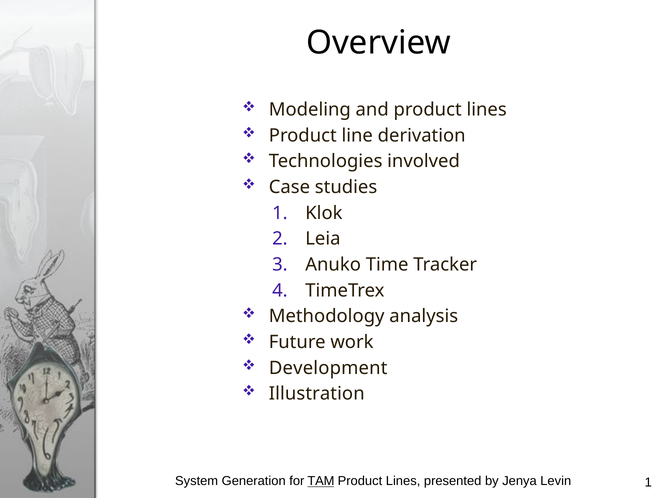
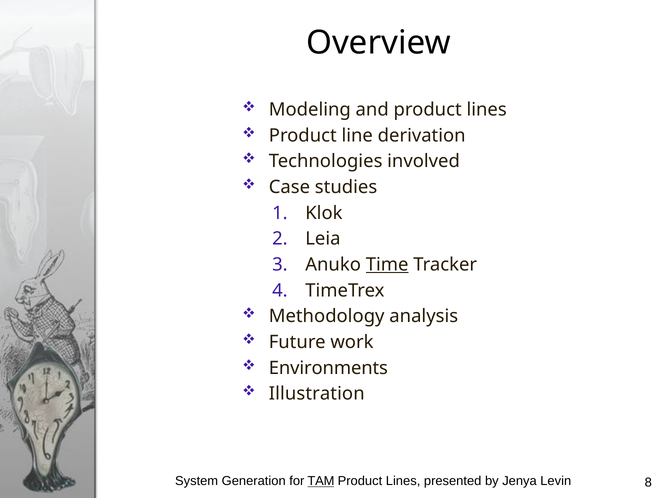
Time underline: none -> present (387, 265)
Development: Development -> Environments (328, 368)
Levin 1: 1 -> 8 (648, 482)
